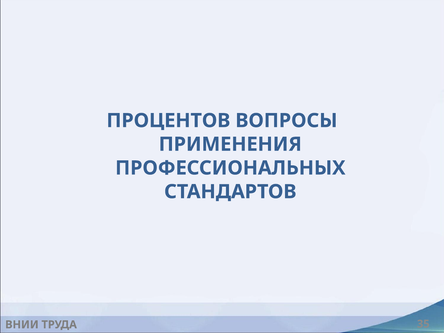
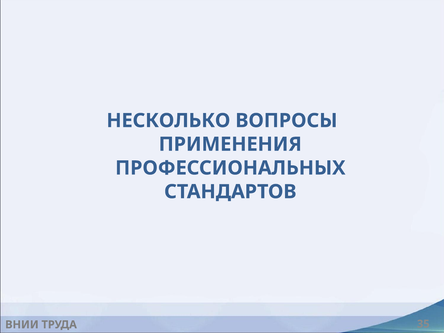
ПРОЦЕНТОВ: ПРОЦЕНТОВ -> НЕСКОЛЬКО (168, 121)
